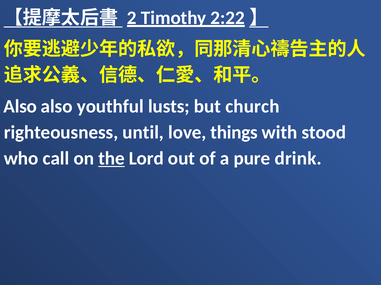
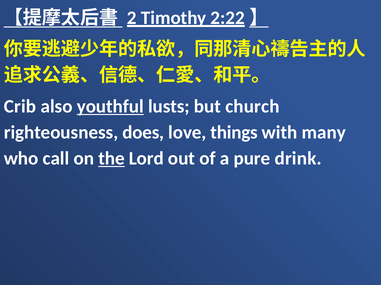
Also: Also -> Crib (20, 107)
youthful underline: none -> present (110, 107)
until: until -> does (143, 133)
stood: stood -> many (324, 133)
